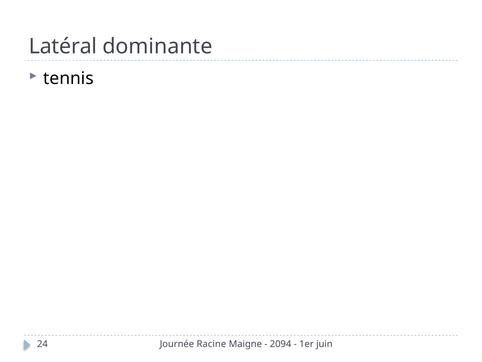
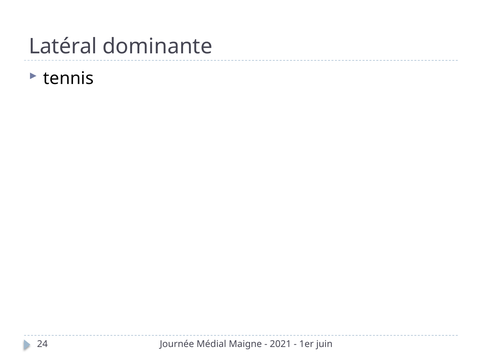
Racine: Racine -> Médial (211, 344)
2094: 2094 -> 2021 (281, 344)
